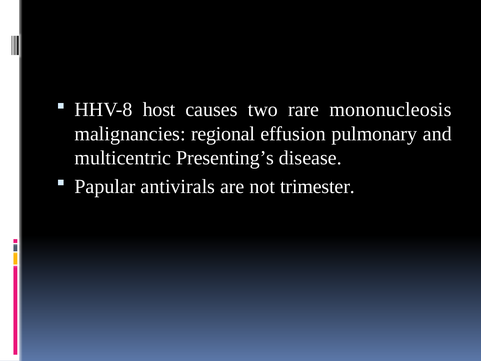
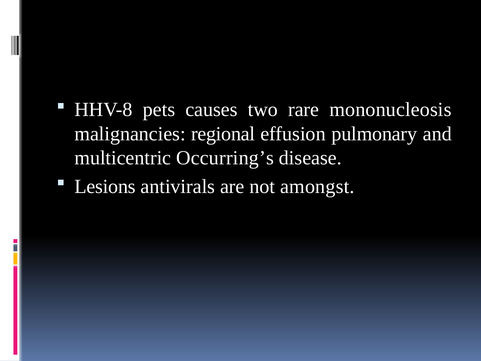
host: host -> pets (159, 110)
Presenting’s: Presenting’s -> Occurring’s (225, 158)
Papular: Papular -> Lesions (105, 186)
trimester: trimester -> amongst (317, 186)
